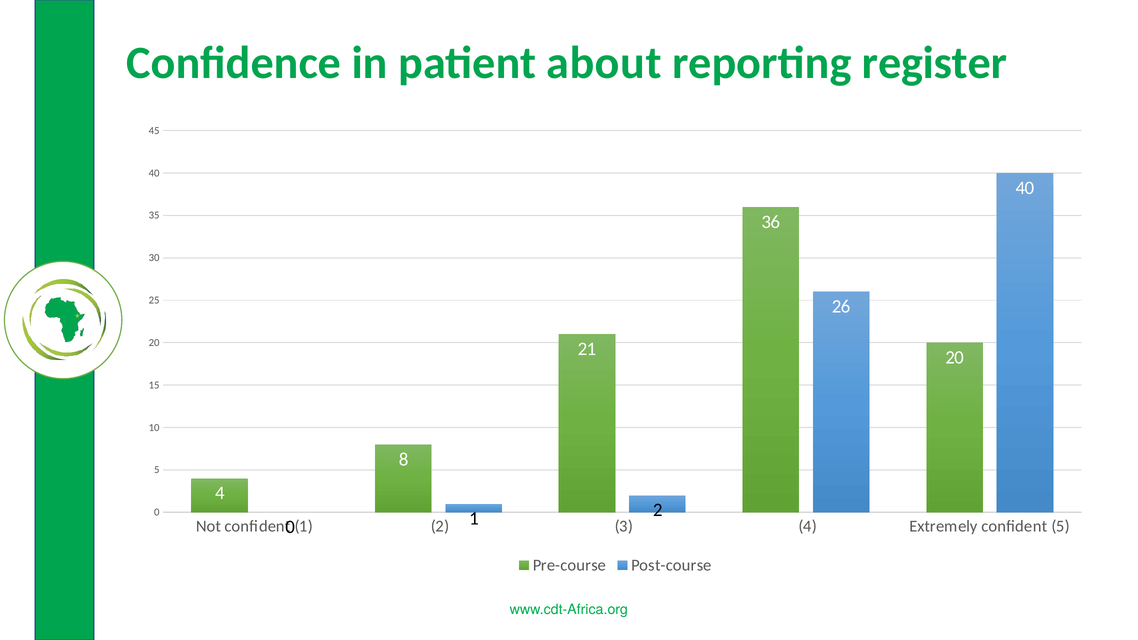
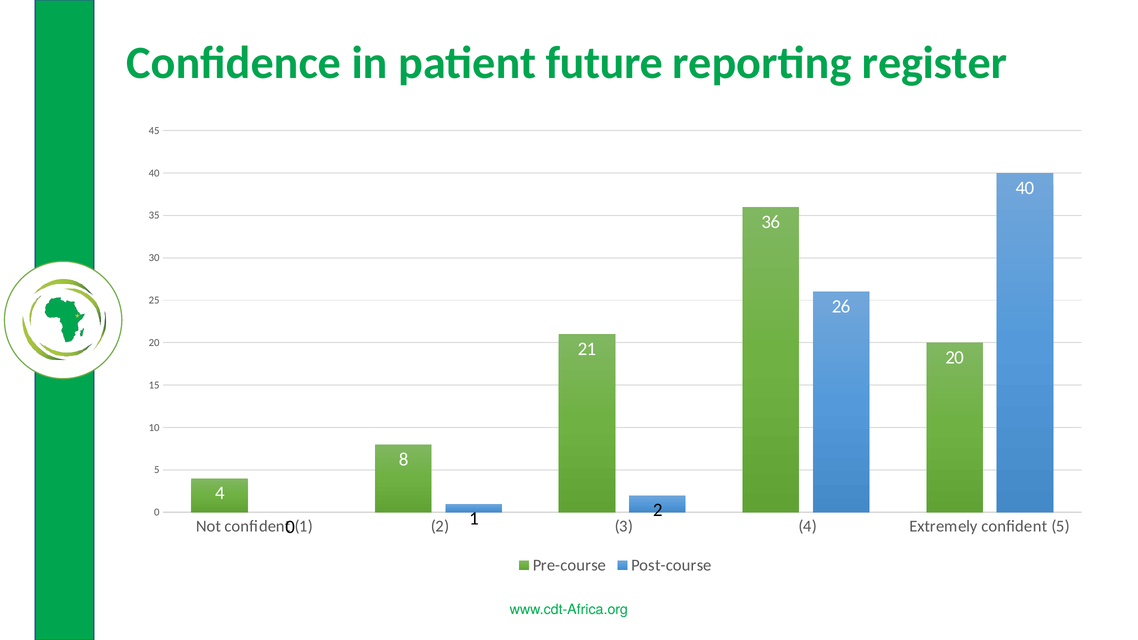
about: about -> future (604, 63)
